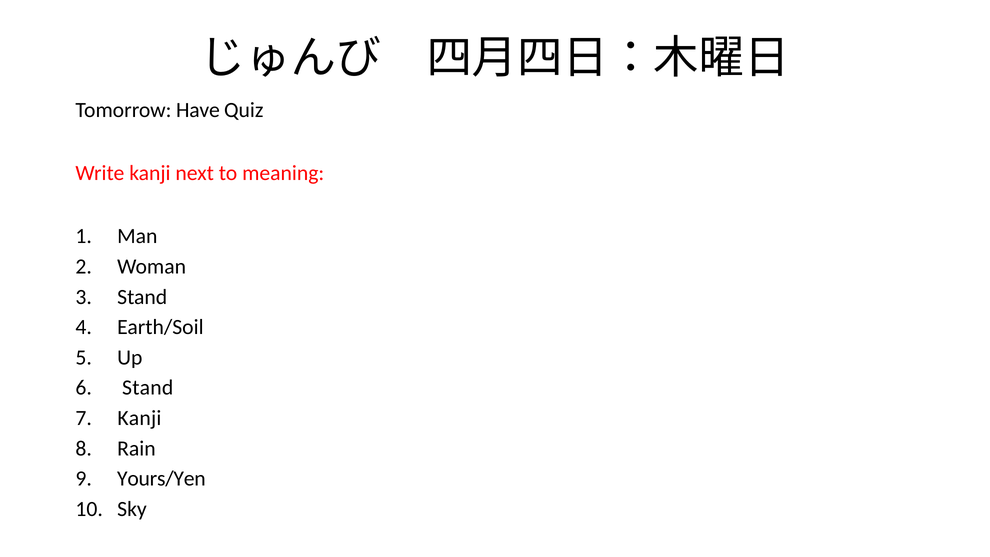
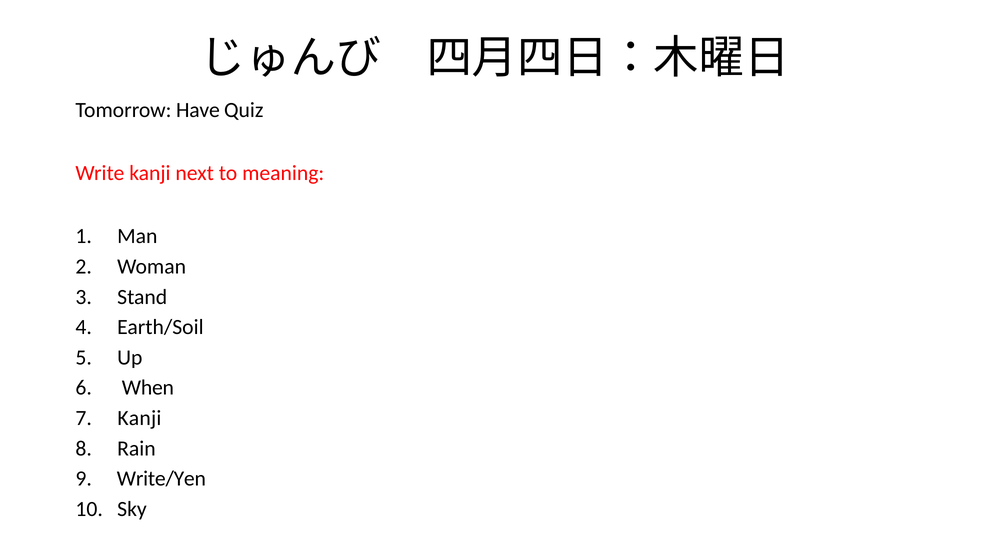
Stand: Stand -> When (148, 388)
Yours/Yen: Yours/Yen -> Write/Yen (161, 479)
